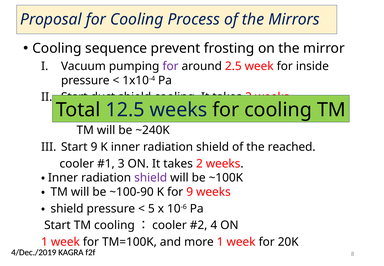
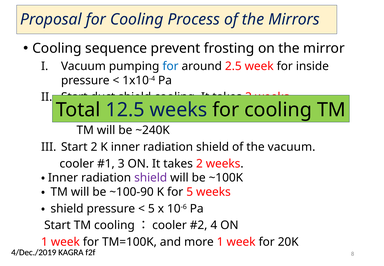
for colour: purple -> blue (170, 66)
Start 9: 9 -> 2 (94, 147)
the reached: reached -> vacuum (292, 147)
for 9: 9 -> 5 (190, 192)
